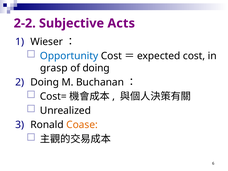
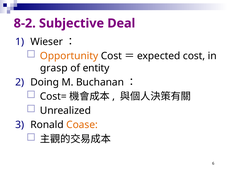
2-2: 2-2 -> 8-2 (25, 23)
Acts: Acts -> Deal (121, 23)
Opportunity colour: blue -> orange (69, 56)
of doing: doing -> entity (96, 68)
